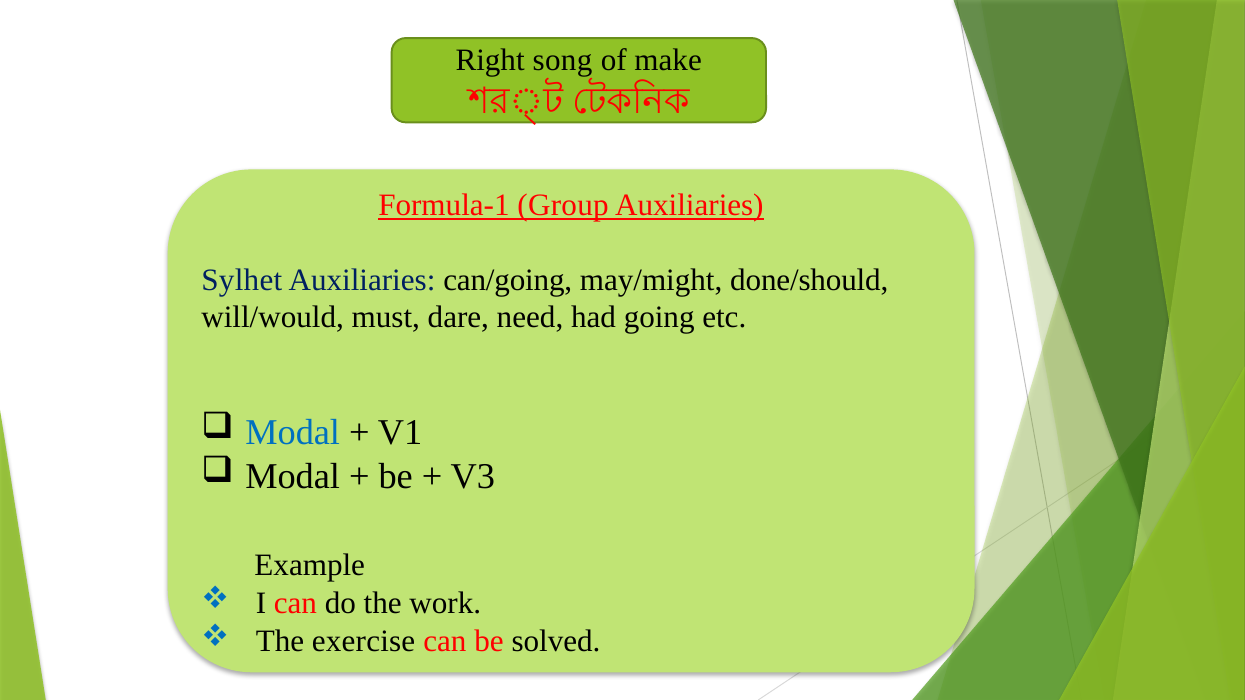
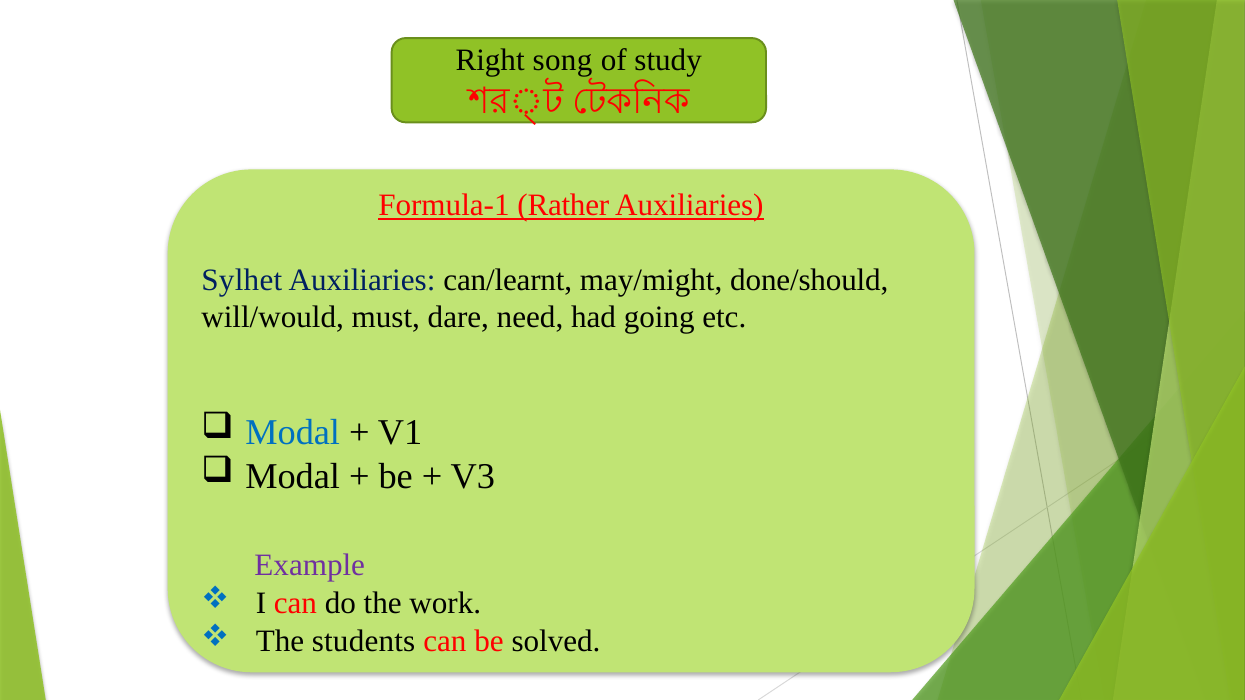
make: make -> study (668, 61)
Group: Group -> Rather (563, 205)
can/going: can/going -> can/learnt (508, 280)
Example colour: black -> purple (310, 565)
exercise: exercise -> students (364, 641)
